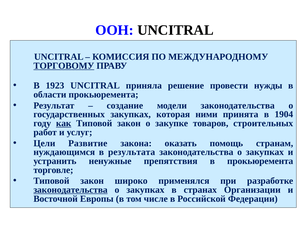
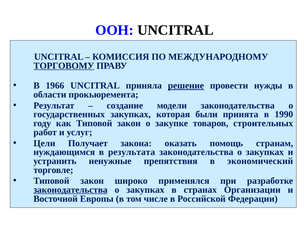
1923: 1923 -> 1966 (55, 86)
решение underline: none -> present (186, 86)
ними: ними -> были (206, 114)
1904: 1904 -> 1990 (284, 114)
как underline: present -> none (64, 123)
Развитие: Развитие -> Получает (88, 143)
в прокьюремента: прокьюремента -> экономический (260, 161)
